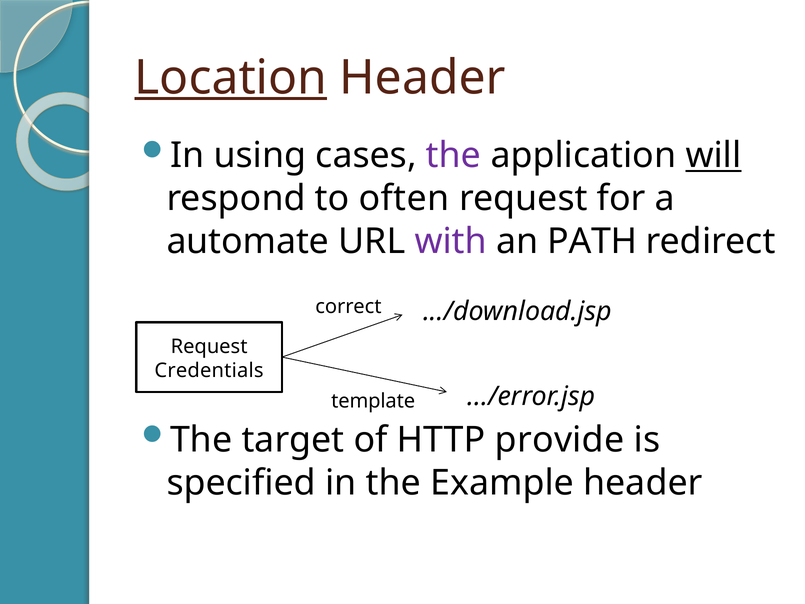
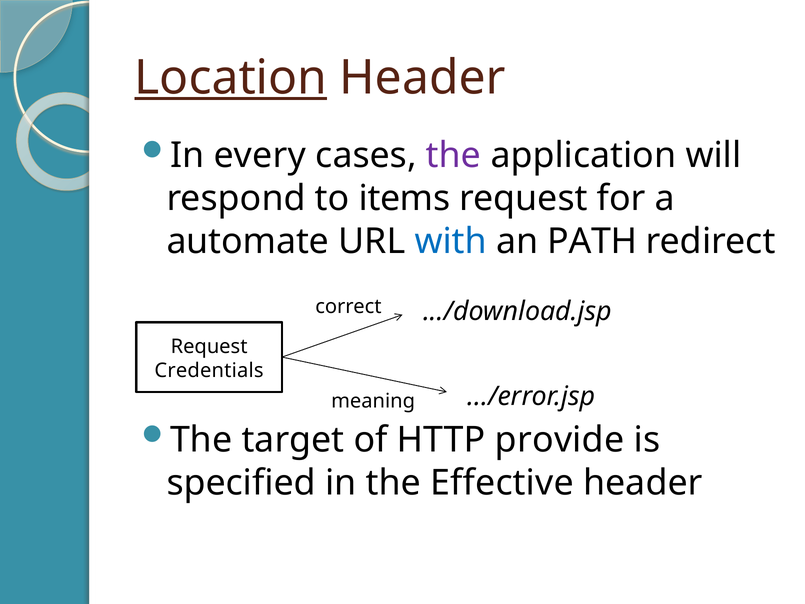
using: using -> every (260, 155)
will underline: present -> none (714, 155)
often: often -> items (404, 198)
with colour: purple -> blue (451, 241)
template: template -> meaning (373, 401)
Example: Example -> Effective (502, 483)
